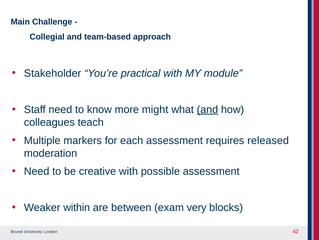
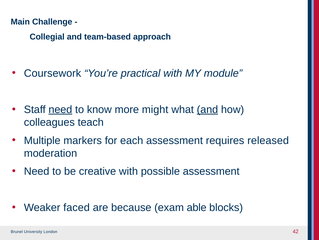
Stakeholder: Stakeholder -> Coursework (53, 73)
need underline: none -> present (60, 109)
within: within -> faced (77, 207)
between: between -> because (131, 207)
very: very -> able (197, 207)
